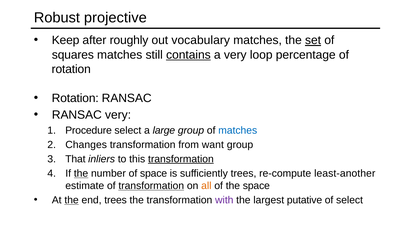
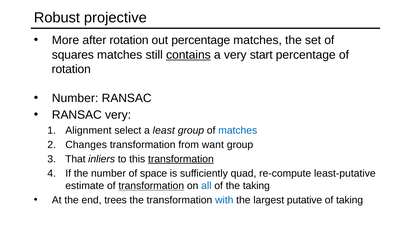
Keep: Keep -> More (66, 40)
after roughly: roughly -> rotation (129, 40)
out vocabulary: vocabulary -> percentage (201, 40)
set underline: present -> none (313, 40)
loop: loop -> start (261, 55)
Rotation: Rotation -> Number (75, 98)
Procedure: Procedure -> Alignment (88, 130)
large: large -> least (164, 130)
the underline: present -> none (81, 174)
sufficiently trees: trees -> quad (244, 174)
least-another: least-another -> least-putative (345, 174)
all colour: orange -> blue (206, 186)
the space: space -> taking (256, 186)
the underline: present -> none (72, 200)
with colour: purple -> blue (224, 200)
of select: select -> taking (350, 200)
